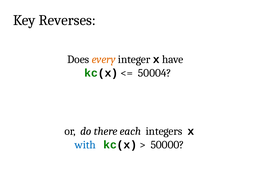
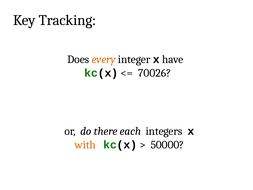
Reverses: Reverses -> Tracking (67, 20)
50004: 50004 -> 70026 (155, 73)
with colour: blue -> orange (85, 145)
